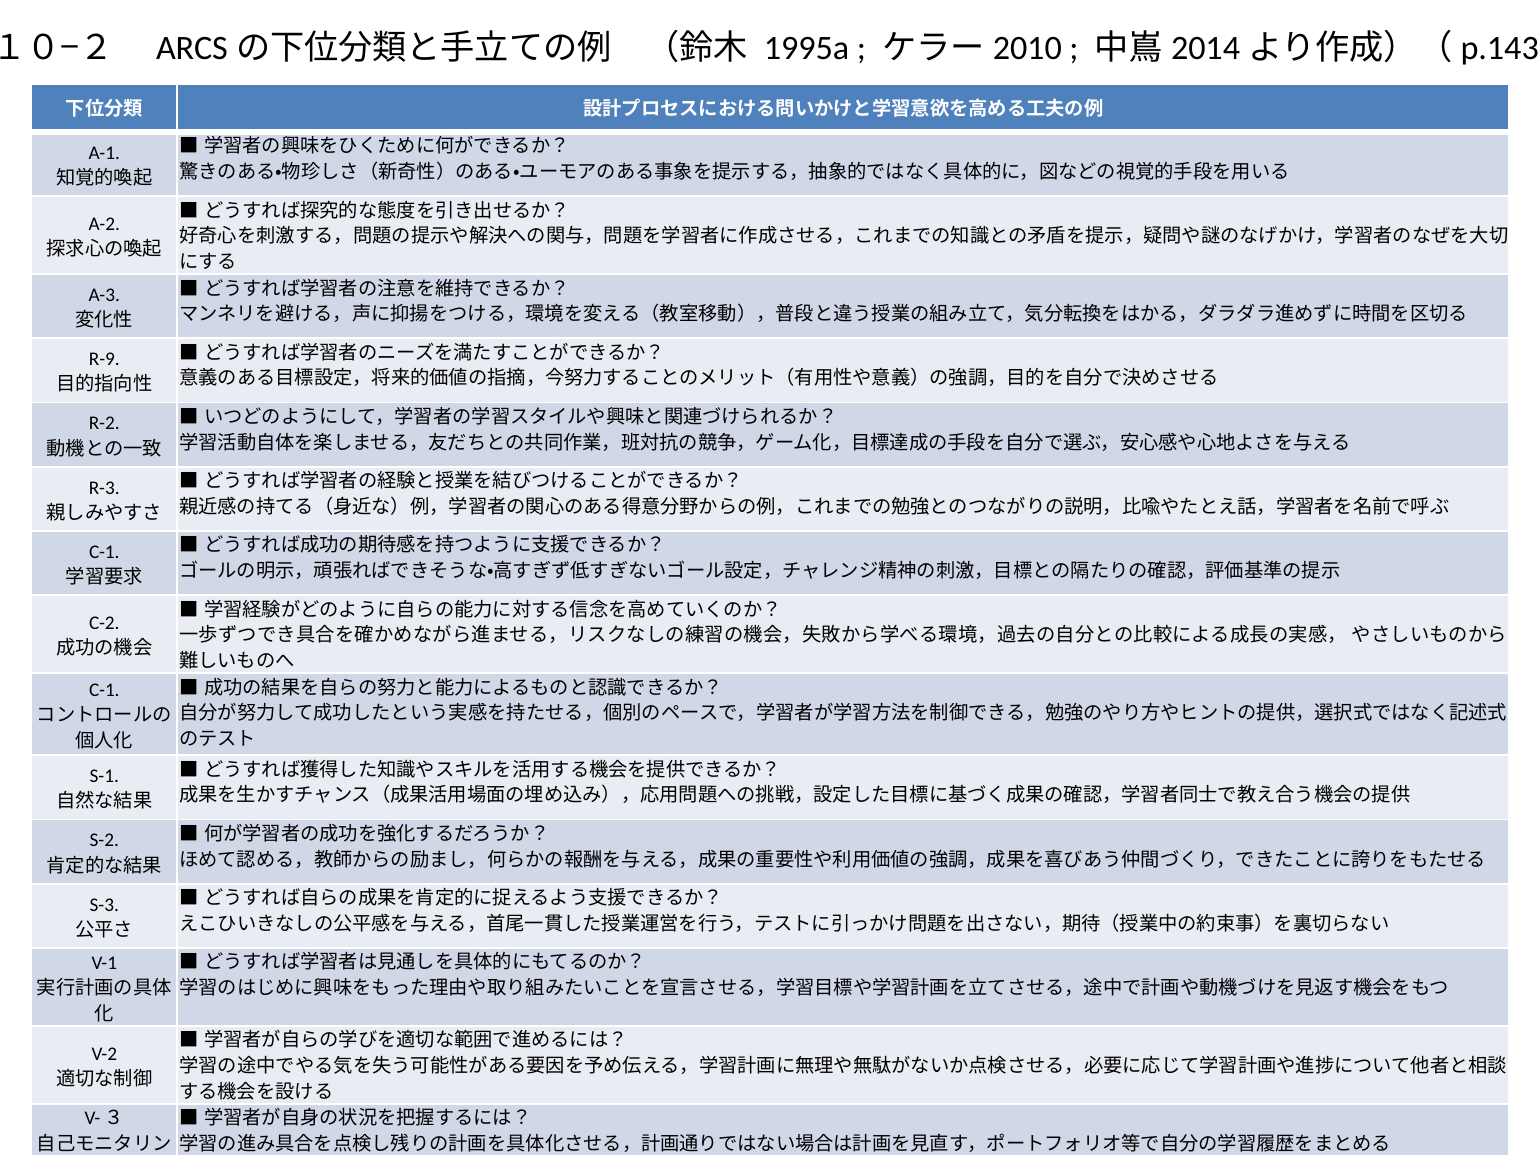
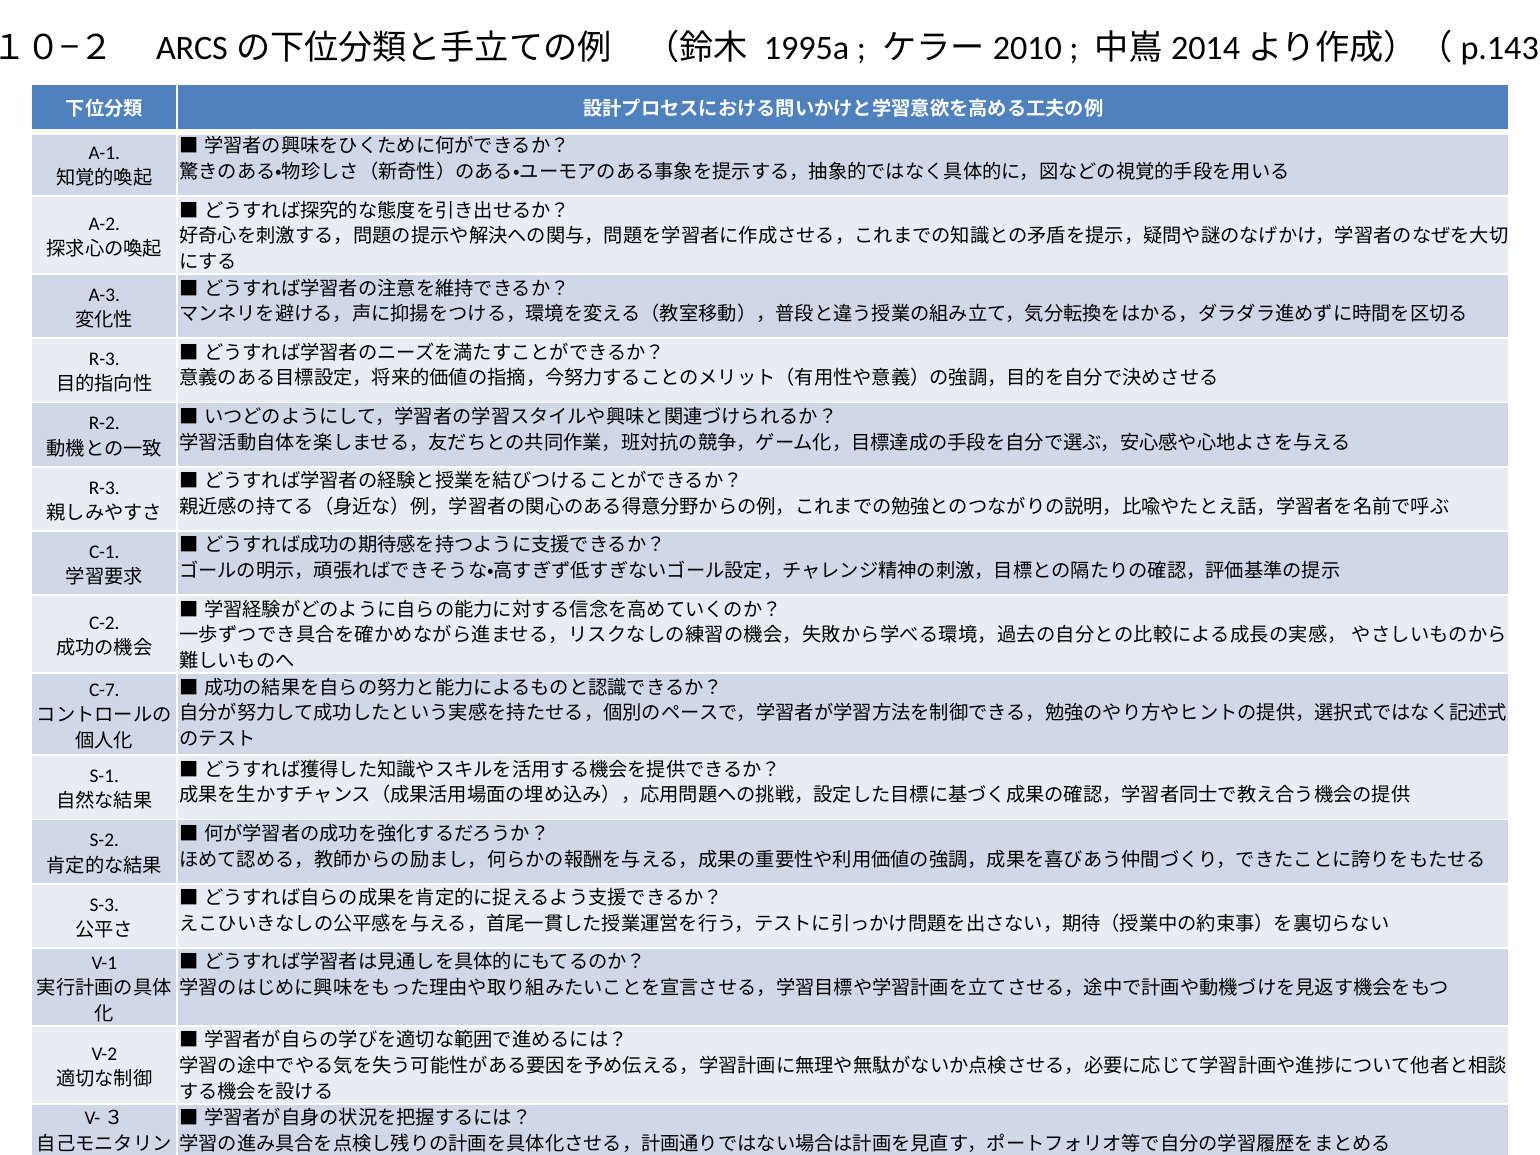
R-9: R-9 -> R-3 (104, 359)
C-1: C-1 -> C-7 (104, 690)
